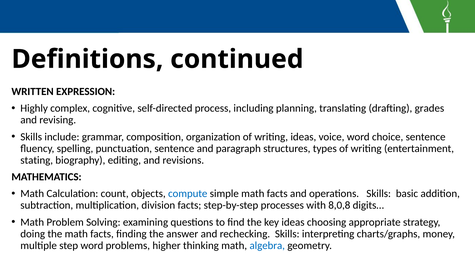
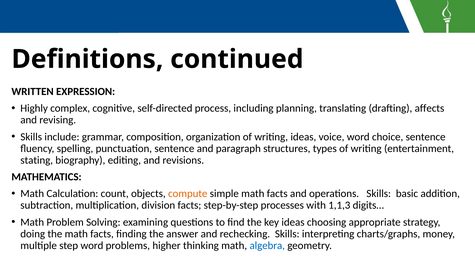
grades: grades -> affects (429, 108)
compute colour: blue -> orange (188, 194)
8,0,8: 8,0,8 -> 1,1,3 (339, 206)
